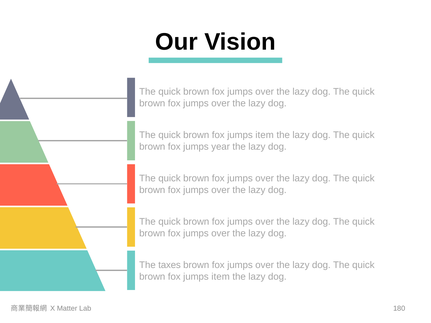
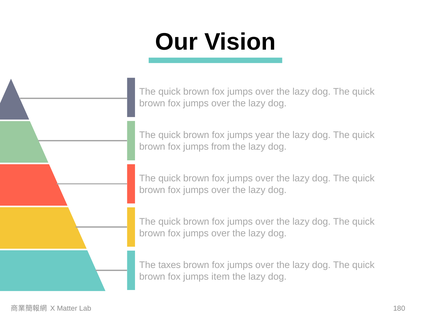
item: item -> year (265, 135)
year: year -> from (221, 147)
